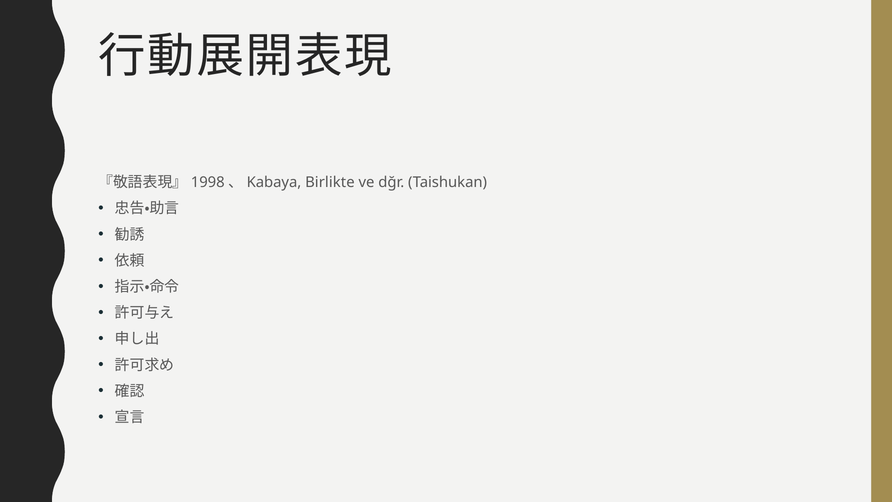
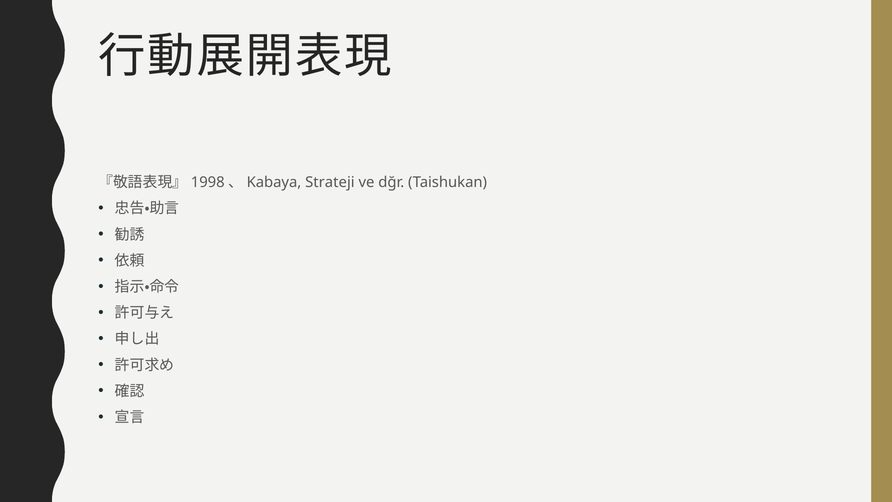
Birlikte: Birlikte -> Strateji (330, 182)
